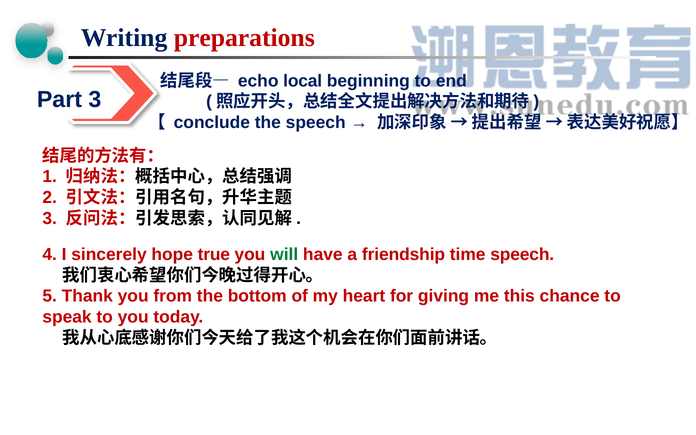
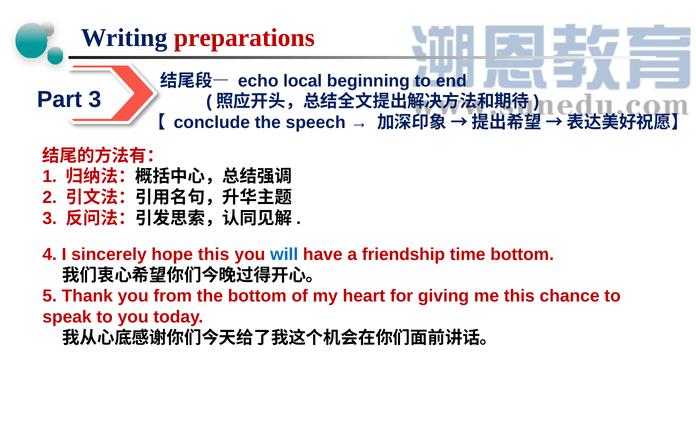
hope true: true -> this (214, 254)
will colour: green -> blue (284, 254)
time speech: speech -> bottom (522, 254)
